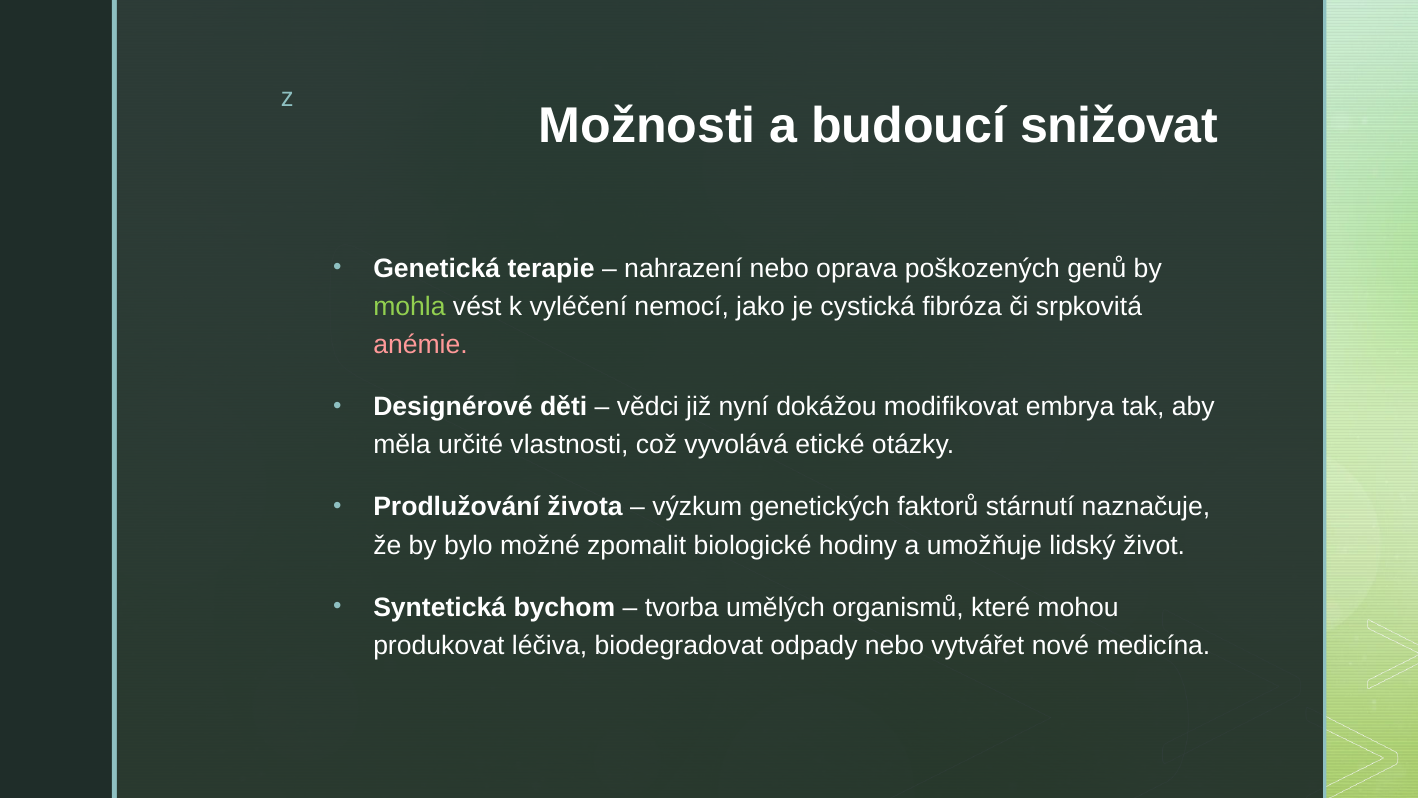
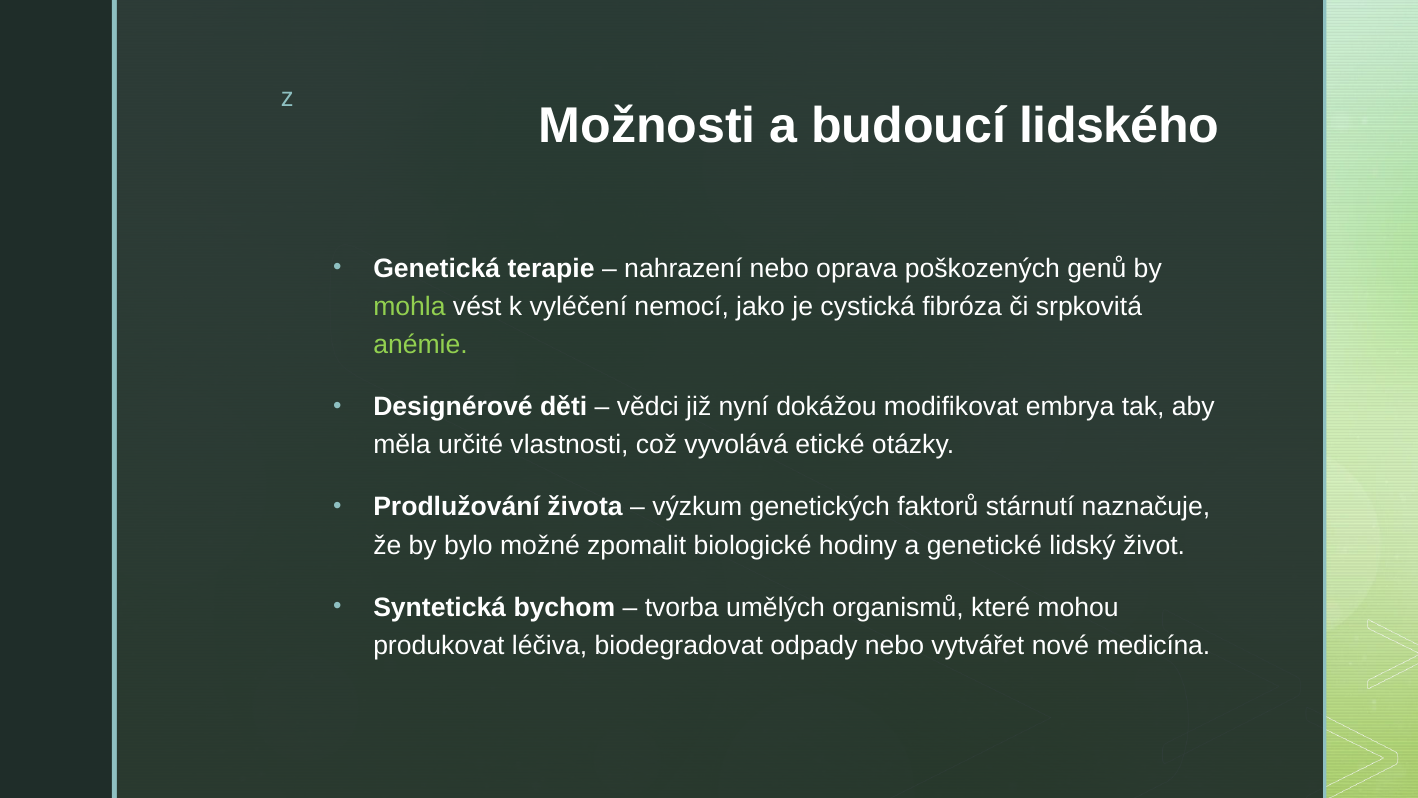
snižovat: snižovat -> lidského (1119, 126)
anémie colour: pink -> light green (420, 345)
umožňuje: umožňuje -> genetické (984, 545)
